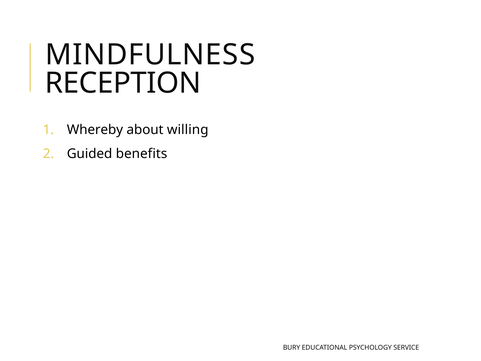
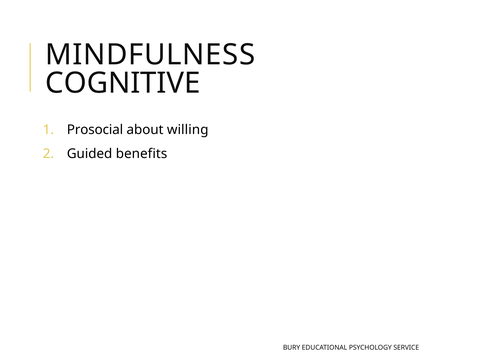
RECEPTION: RECEPTION -> COGNITIVE (123, 83)
Whereby: Whereby -> Prosocial (95, 130)
